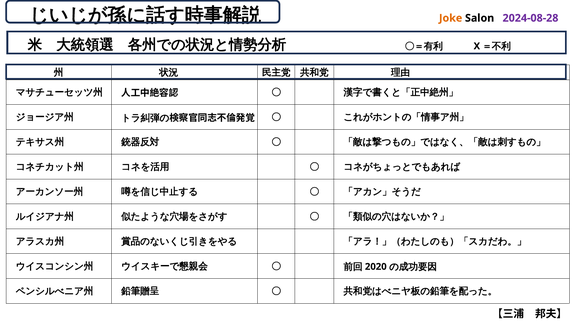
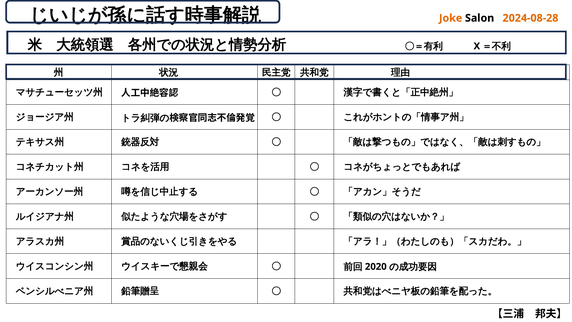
2024-08-28 colour: purple -> orange (530, 18)
